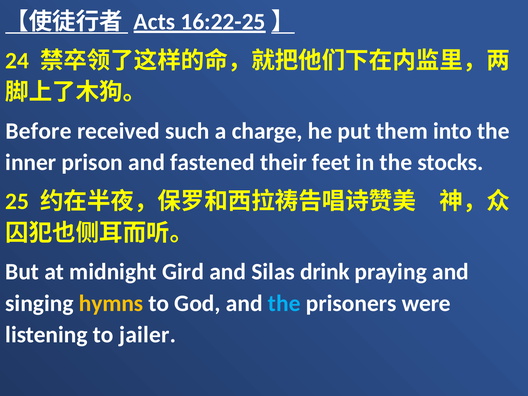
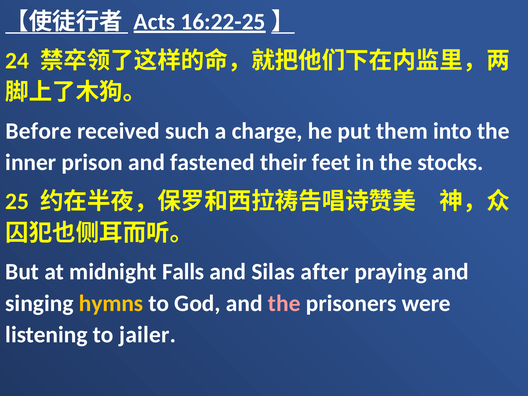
Gird: Gird -> Falls (183, 272)
drink: drink -> after (325, 272)
the colour: light blue -> pink (284, 303)
